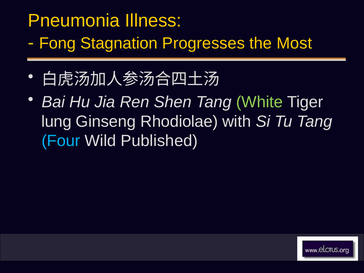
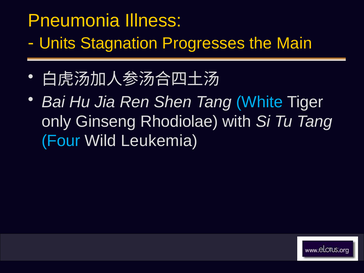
Fong: Fong -> Units (57, 43)
Most: Most -> Main (294, 43)
White colour: light green -> light blue (259, 102)
lung: lung -> only (56, 121)
Published: Published -> Leukemia (159, 141)
